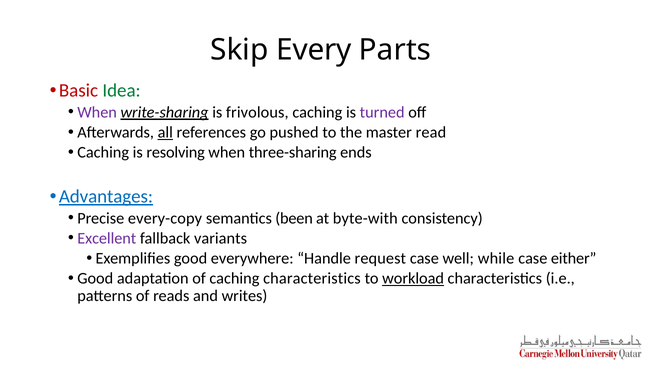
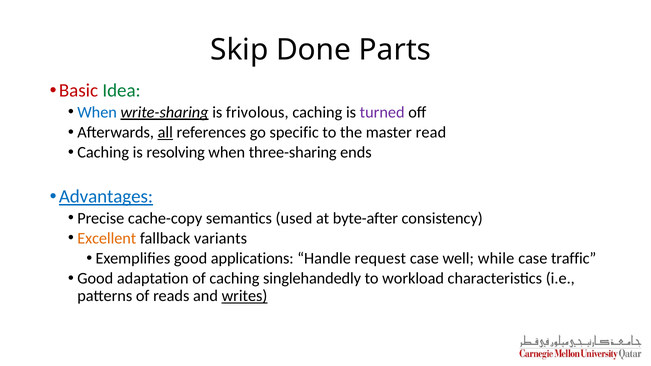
Every: Every -> Done (314, 50)
When colour: purple -> blue (97, 112)
pushed: pushed -> specific (294, 132)
every-copy: every-copy -> cache-copy (165, 218)
been: been -> used (294, 218)
byte-with: byte-with -> byte-after (365, 218)
Excellent colour: purple -> orange (107, 238)
everywhere: everywhere -> applications (252, 258)
either: either -> traffic (574, 258)
caching characteristics: characteristics -> singlehandedly (312, 279)
workload underline: present -> none (413, 279)
writes underline: none -> present (244, 296)
